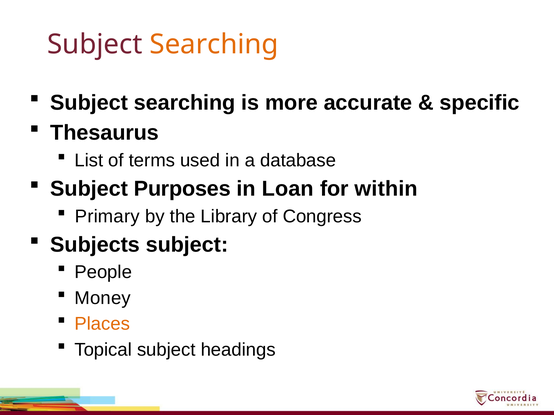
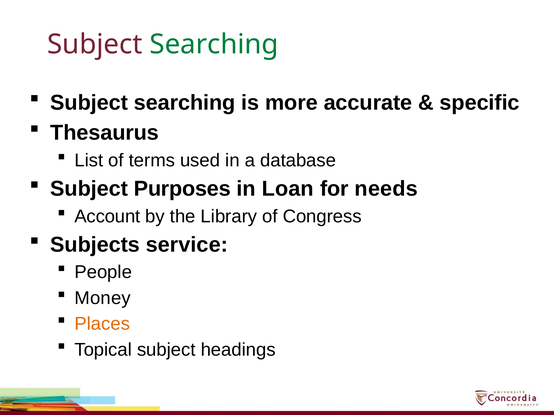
Searching colour: orange -> green (214, 44)
within: within -> needs (386, 189)
Primary: Primary -> Account (107, 217)
Subjects subject: subject -> service (187, 245)
